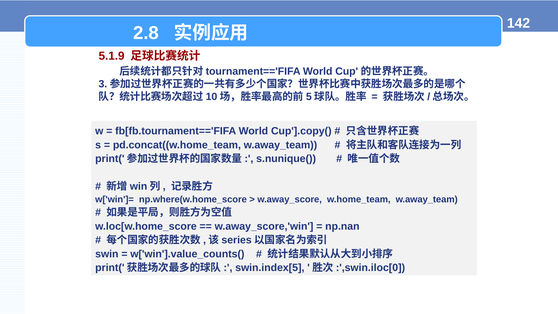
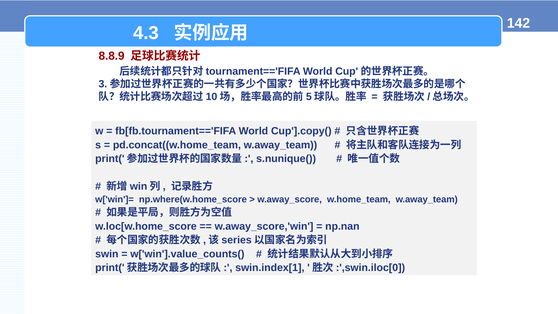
2.8: 2.8 -> 4.3 (146, 33)
5.1.9: 5.1.9 -> 8.8.9 (112, 56)
swin.index[5: swin.index[5 -> swin.index[1 (270, 268)
